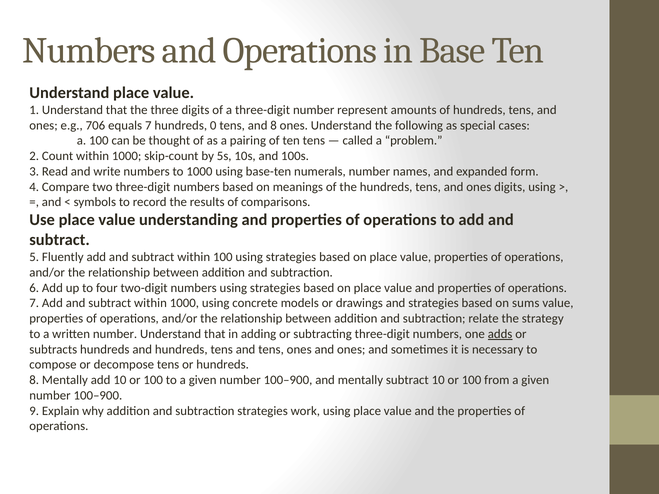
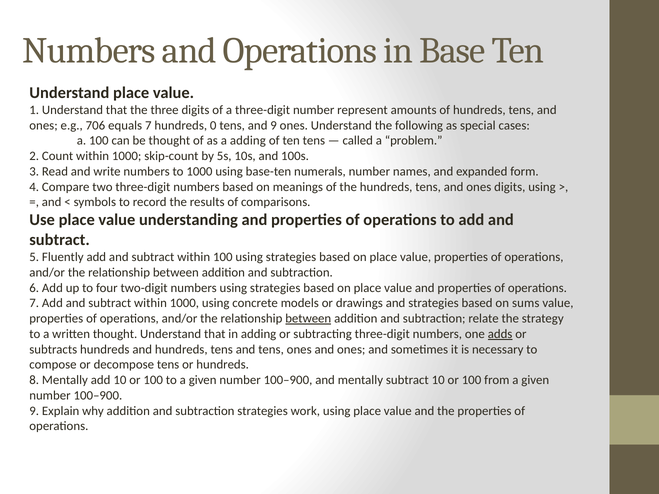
and 8: 8 -> 9 (274, 125)
a pairing: pairing -> adding (248, 141)
between underline: none -> present (308, 319)
written number: number -> thought (115, 334)
